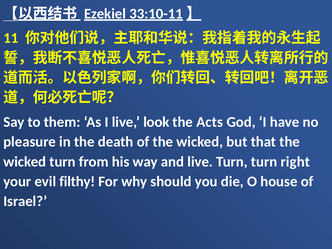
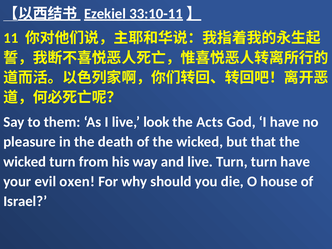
turn right: right -> have (295, 162)
filthy: filthy -> oxen (77, 182)
